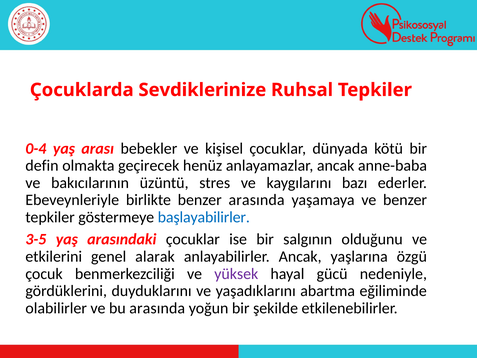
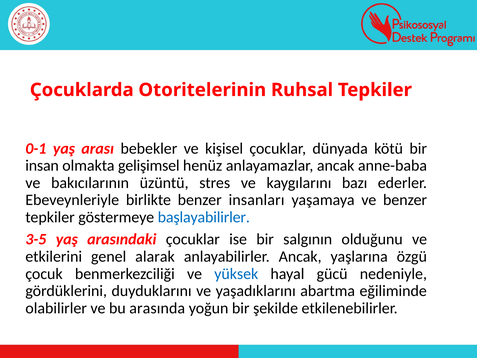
Sevdiklerinize: Sevdiklerinize -> Otoritelerinin (202, 90)
0-4: 0-4 -> 0-1 (36, 148)
defin: defin -> insan (42, 166)
geçirecek: geçirecek -> gelişimsel (149, 166)
benzer arasında: arasında -> insanları (257, 200)
yüksek colour: purple -> blue (236, 274)
